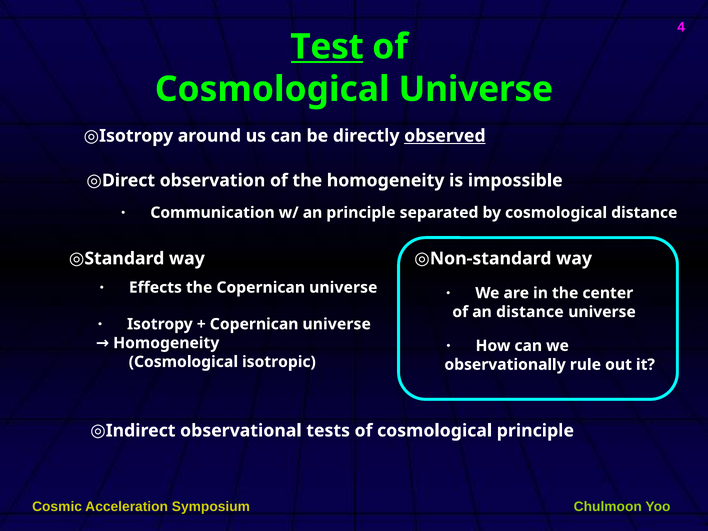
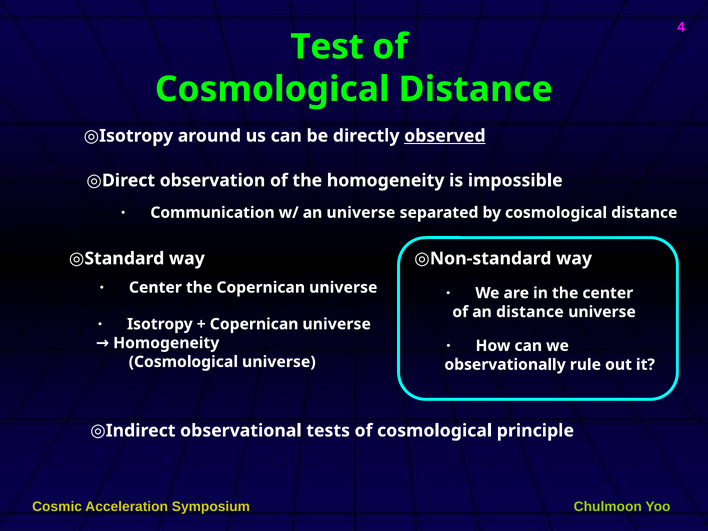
Test underline: present -> none (327, 47)
Universe: Universe -> Distance (476, 89)
an principle: principle -> universe (361, 213)
Effects: Effects -> Center (155, 287)
Cosmological isotropic: isotropic -> universe (279, 362)
